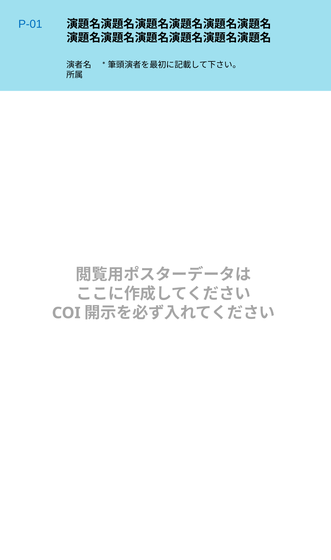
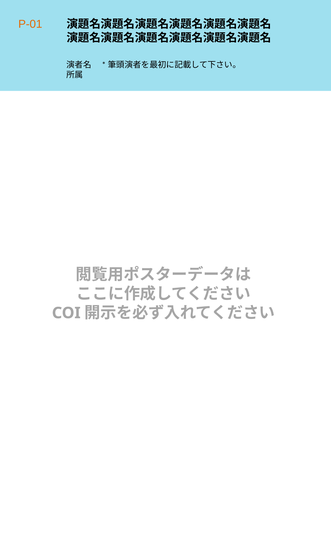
P-01 colour: blue -> orange (30, 24)
